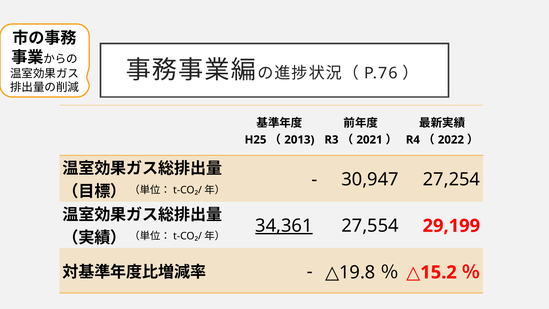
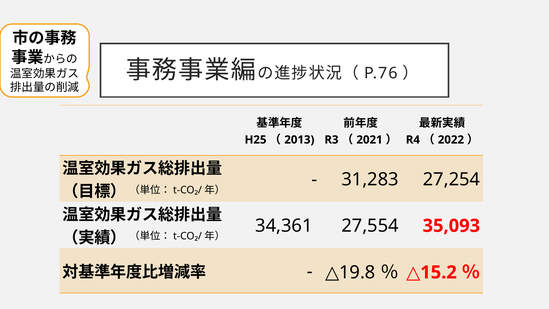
30,947: 30,947 -> 31,283 (370, 179)
34,361 underline: present -> none (284, 226)
29,199: 29,199 -> 35,093 (451, 226)
